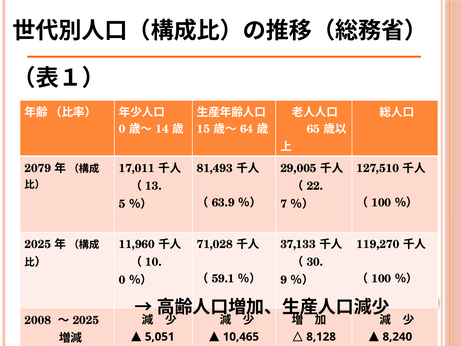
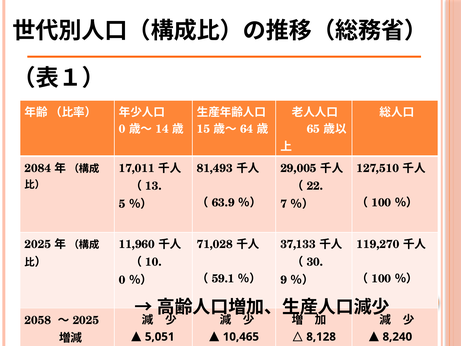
2079: 2079 -> 2084 (38, 168)
2008: 2008 -> 2058 (38, 320)
